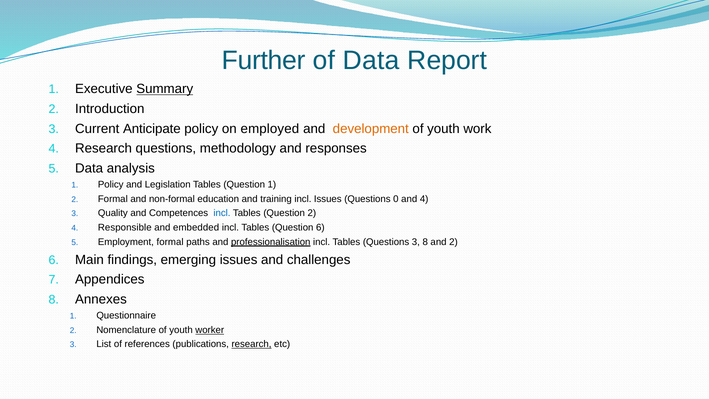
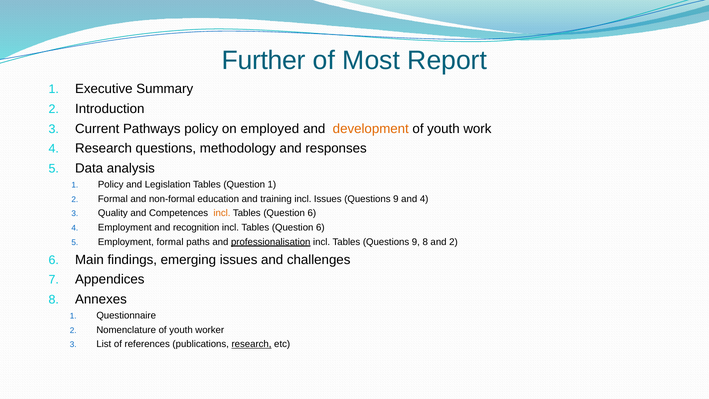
of Data: Data -> Most (371, 60)
Summary underline: present -> none (165, 89)
Anticipate: Anticipate -> Pathways (152, 129)
0: 0 -> 9 (396, 199)
incl colour: blue -> orange (222, 213)
2: 2 -> 6 (312, 213)
4 Responsible: Responsible -> Employment (125, 227)
embedded: embedded -> recognition (196, 227)
Tables Questions 3: 3 -> 9 (416, 242)
worker underline: present -> none (210, 330)
